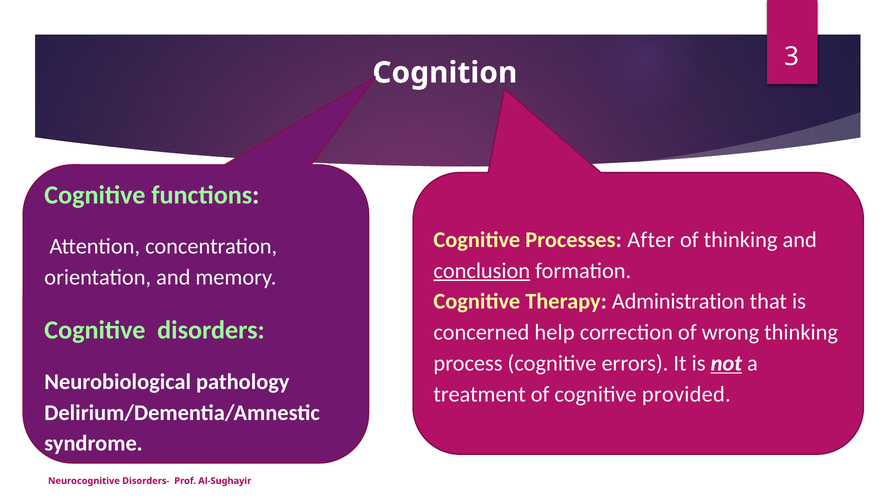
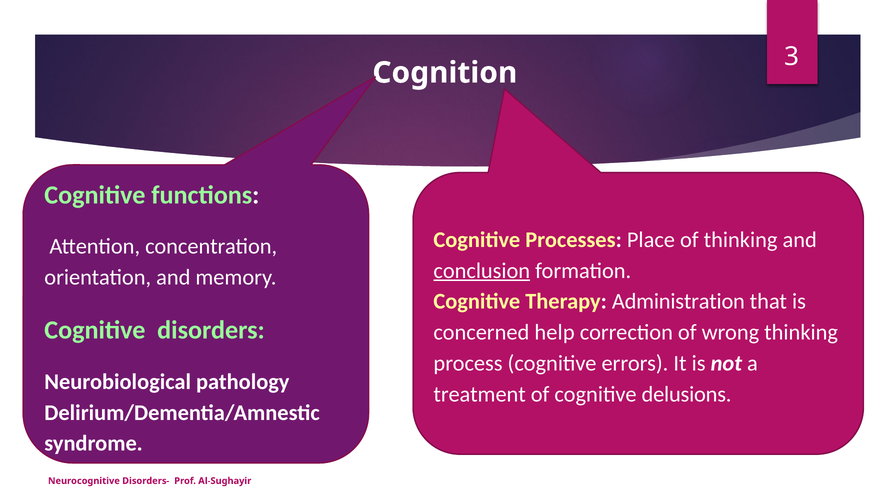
After: After -> Place (651, 240)
not underline: present -> none (726, 363)
provided: provided -> delusions (687, 394)
